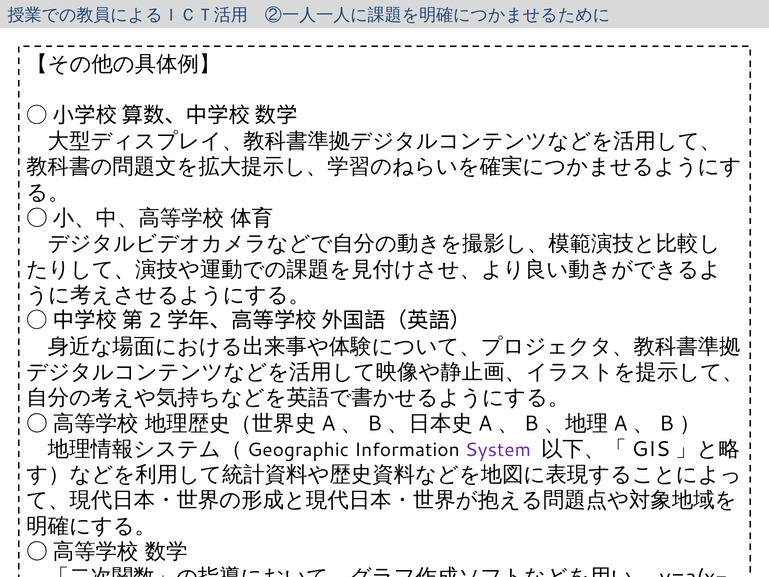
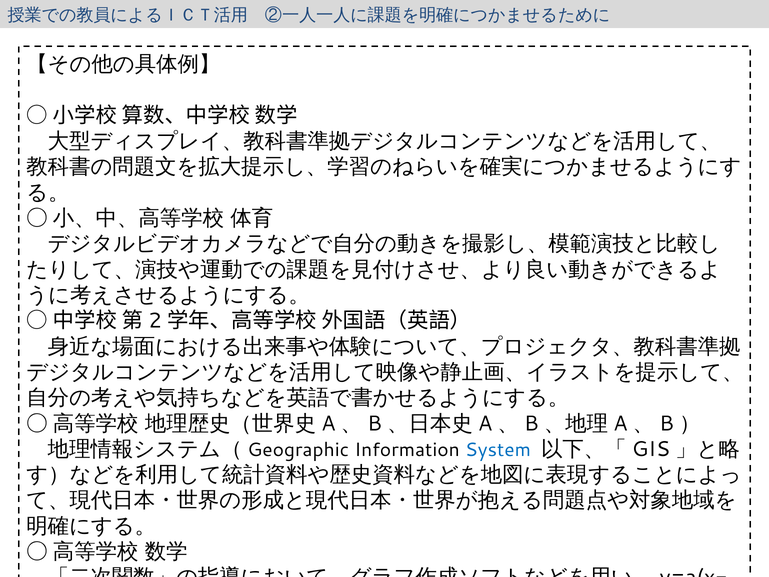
System colour: purple -> blue (498, 450)
